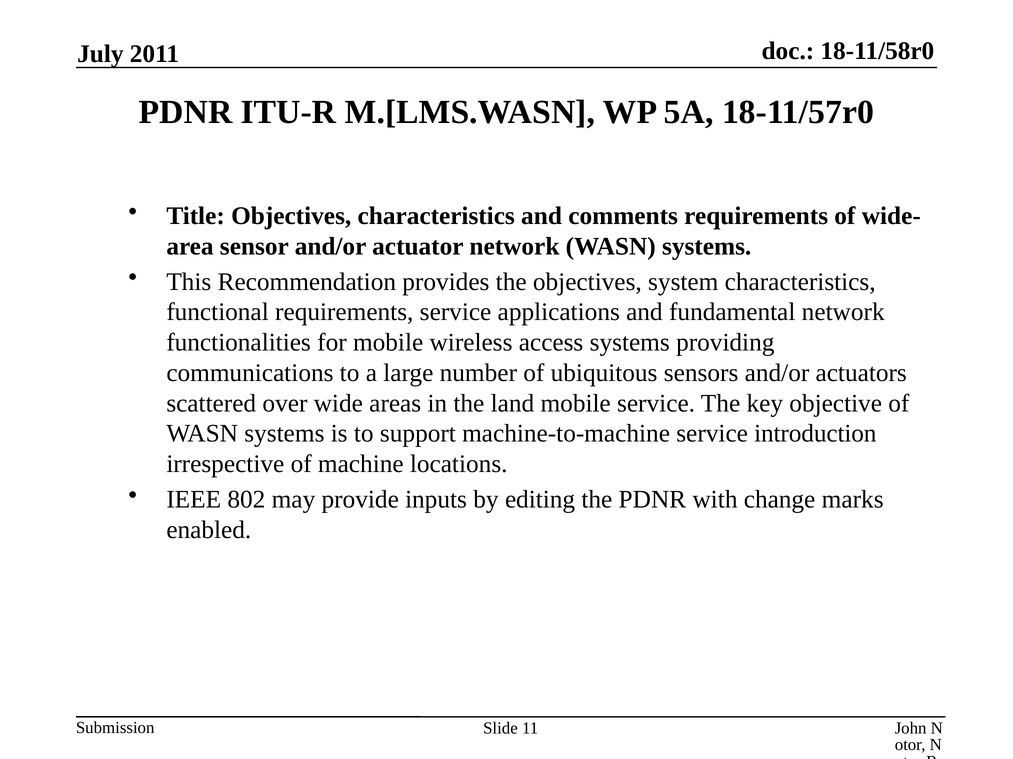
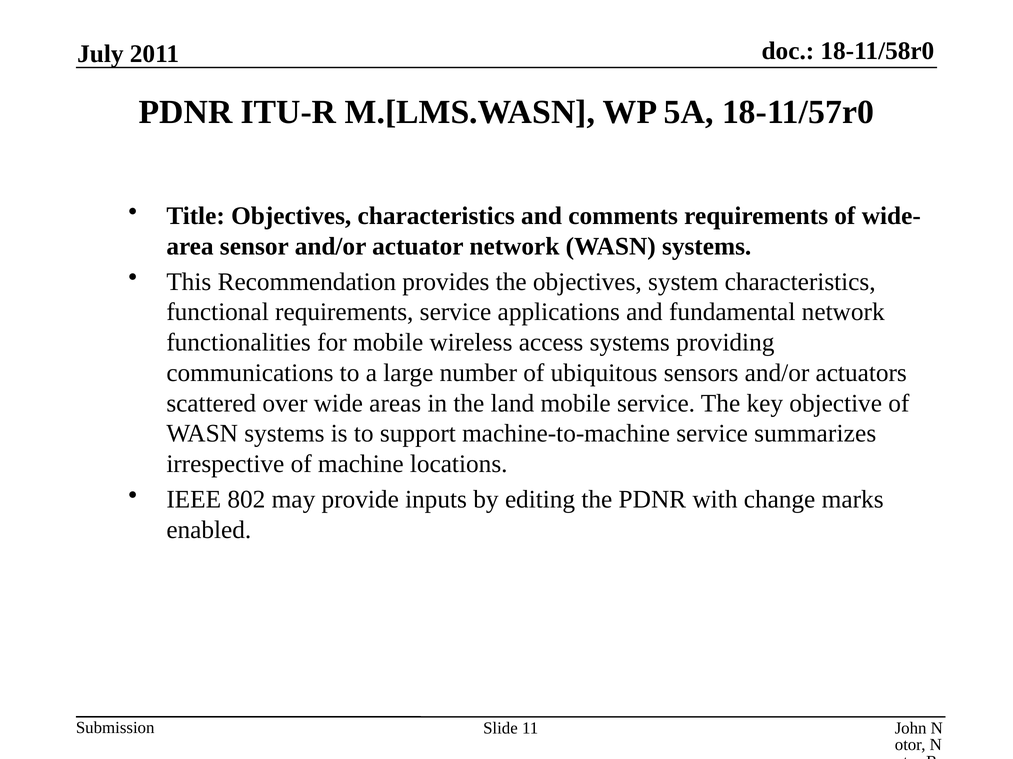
introduction: introduction -> summarizes (815, 434)
